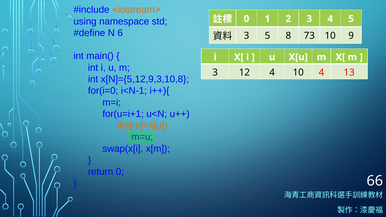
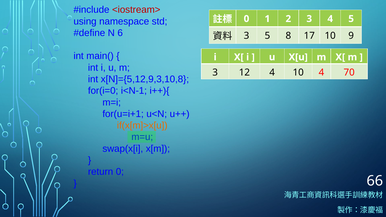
<iostream> colour: orange -> red (136, 10)
73: 73 -> 17 (309, 36)
13: 13 -> 70 (349, 72)
